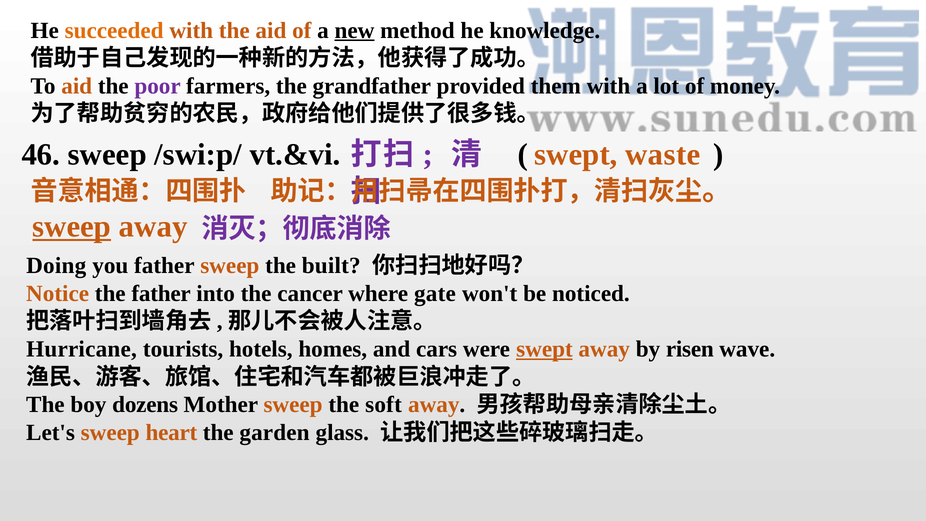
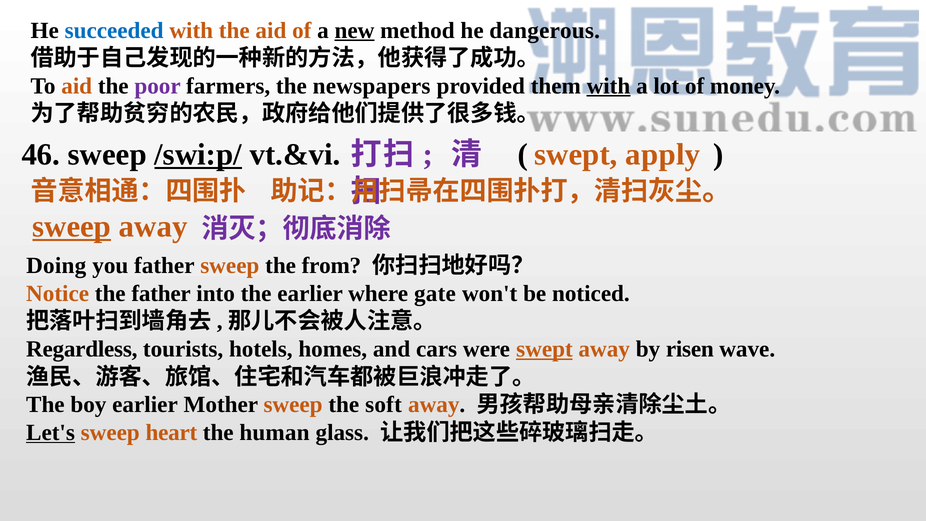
succeeded colour: orange -> blue (114, 30)
knowledge: knowledge -> dangerous (545, 30)
grandfather: grandfather -> newspapers (372, 86)
with underline: none -> present (608, 86)
/swi:p/ underline: none -> present (198, 155)
waste: waste -> apply (663, 155)
built: built -> from (331, 266)
the cancer: cancer -> earlier (310, 293)
Hurricane: Hurricane -> Regardless (82, 349)
boy dozens: dozens -> earlier (145, 405)
Let's underline: none -> present (51, 432)
garden: garden -> human (274, 432)
